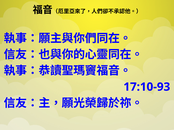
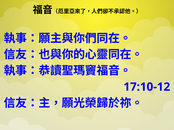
17:10-93: 17:10-93 -> 17:10-12 (147, 87)
